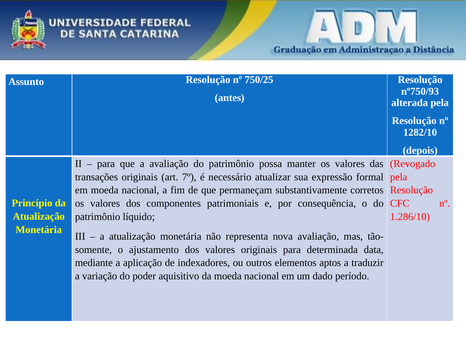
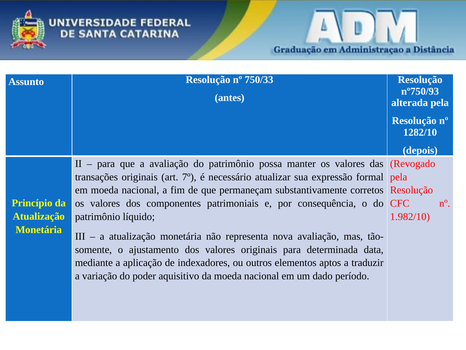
750/25: 750/25 -> 750/33 (259, 80)
1.286/10: 1.286/10 -> 1.982/10 (410, 216)
